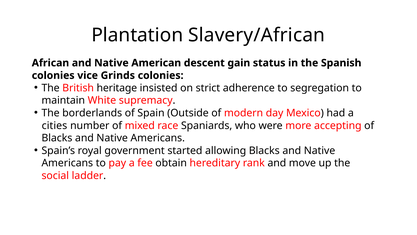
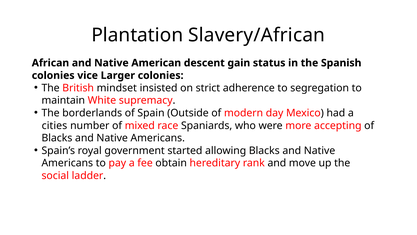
Grinds: Grinds -> Larger (118, 75)
heritage: heritage -> mindset (117, 88)
